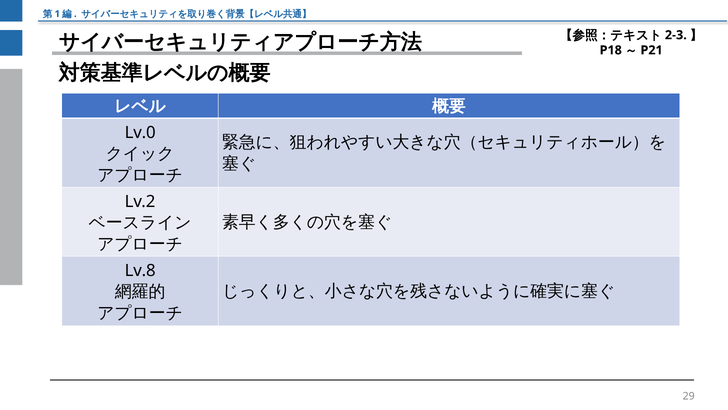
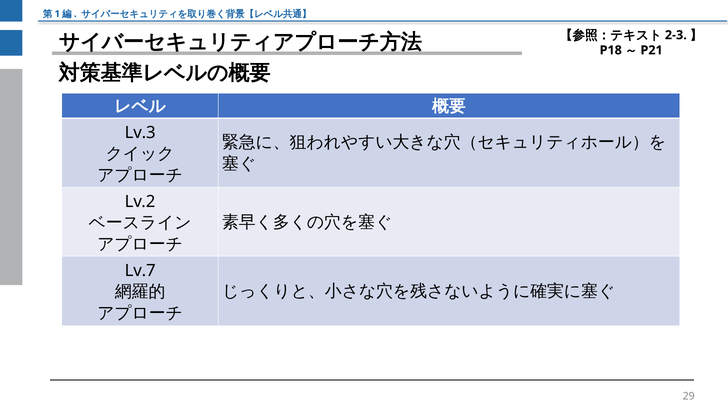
Lv.0: Lv.0 -> Lv.3 (140, 132)
Lv.8: Lv.8 -> Lv.7 (140, 270)
